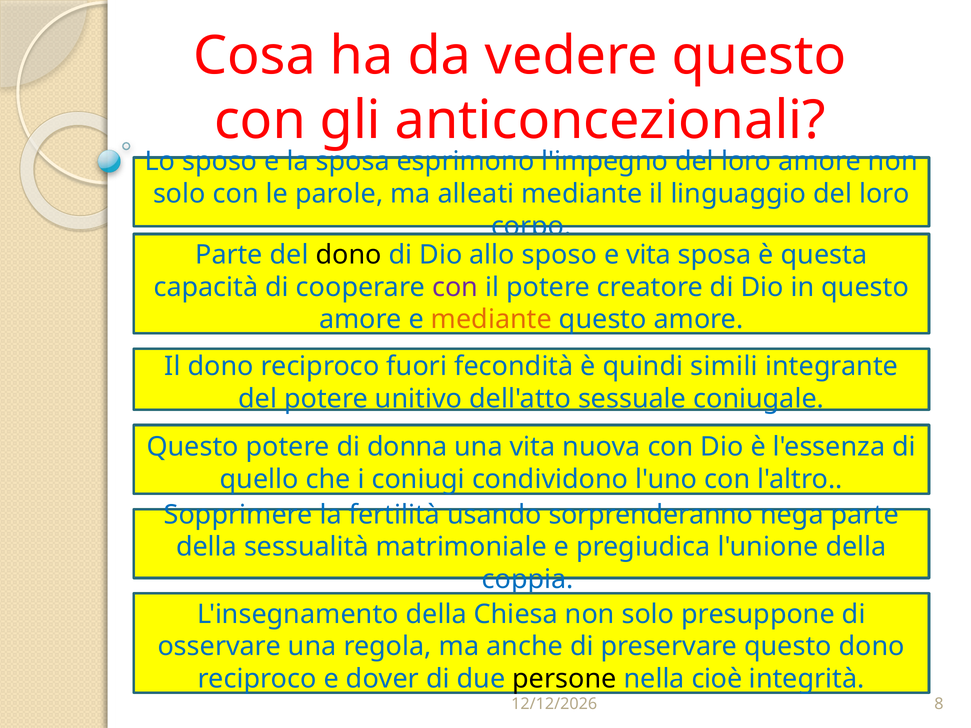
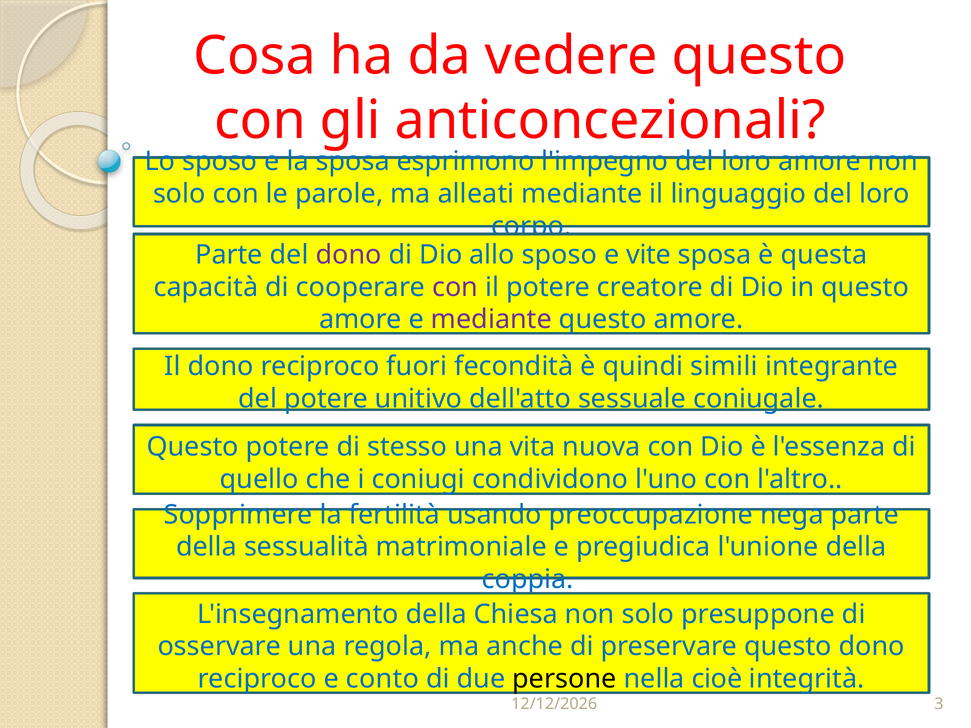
dono colour: black -> purple (349, 255)
e vita: vita -> vite (649, 255)
mediante colour: orange -> purple (491, 320)
donna: donna -> stesso (407, 447)
sorprenderanno: sorprenderanno -> preoccupazione (651, 515)
dover: dover -> conto (382, 679)
8: 8 -> 3 (939, 704)
